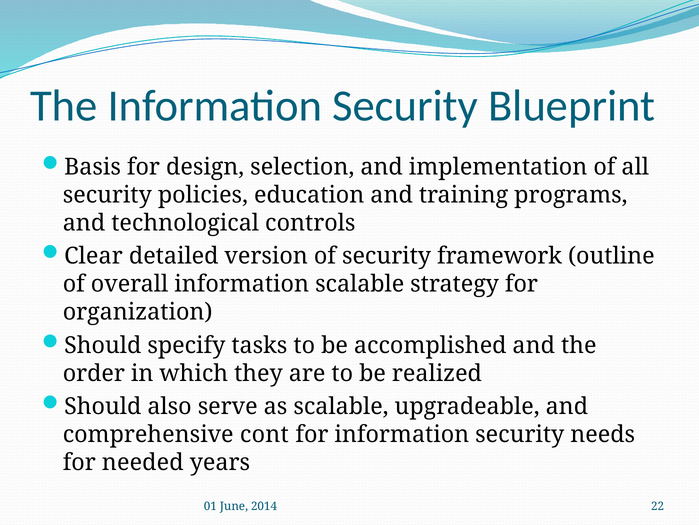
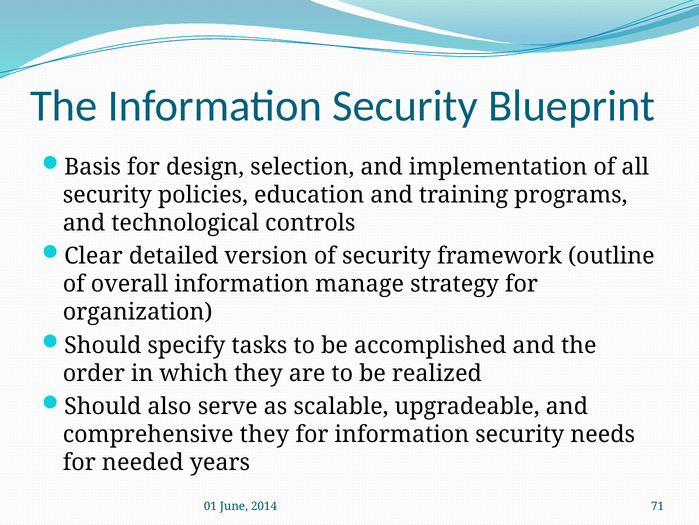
information scalable: scalable -> manage (360, 284)
comprehensive cont: cont -> they (264, 434)
22: 22 -> 71 (658, 506)
